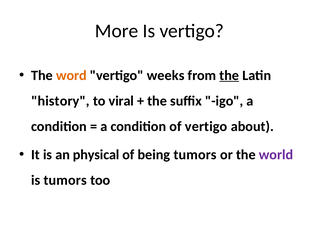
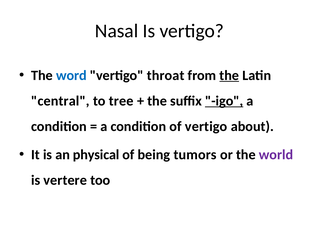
More: More -> Nasal (117, 31)
word colour: orange -> blue (71, 75)
weeks: weeks -> throat (166, 75)
history: history -> central (60, 101)
viral: viral -> tree (121, 101)
igo underline: none -> present (224, 101)
is tumors: tumors -> vertere (65, 180)
